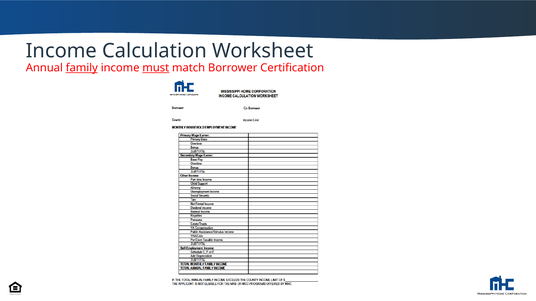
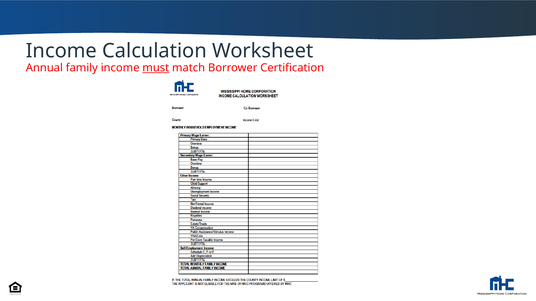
family underline: present -> none (82, 68)
